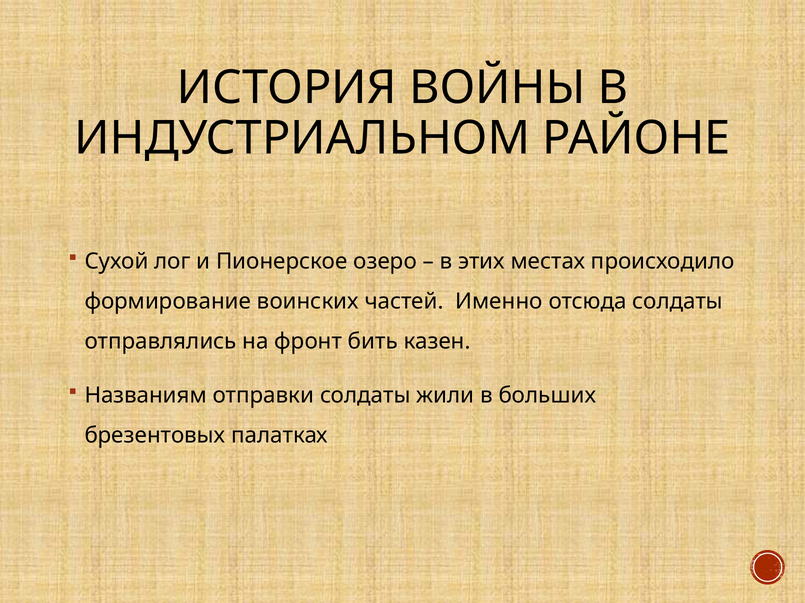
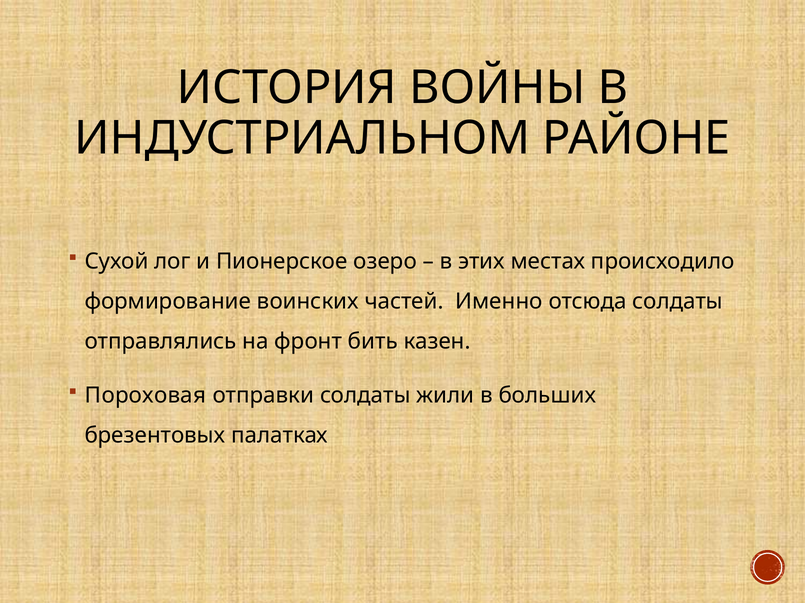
Названиям: Названиям -> Пороховая (146, 396)
